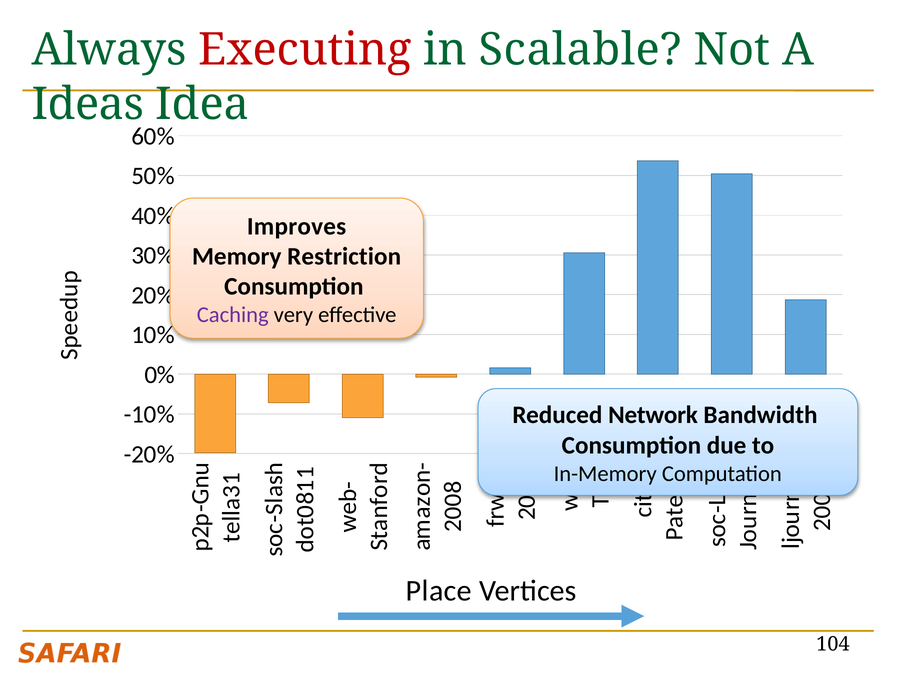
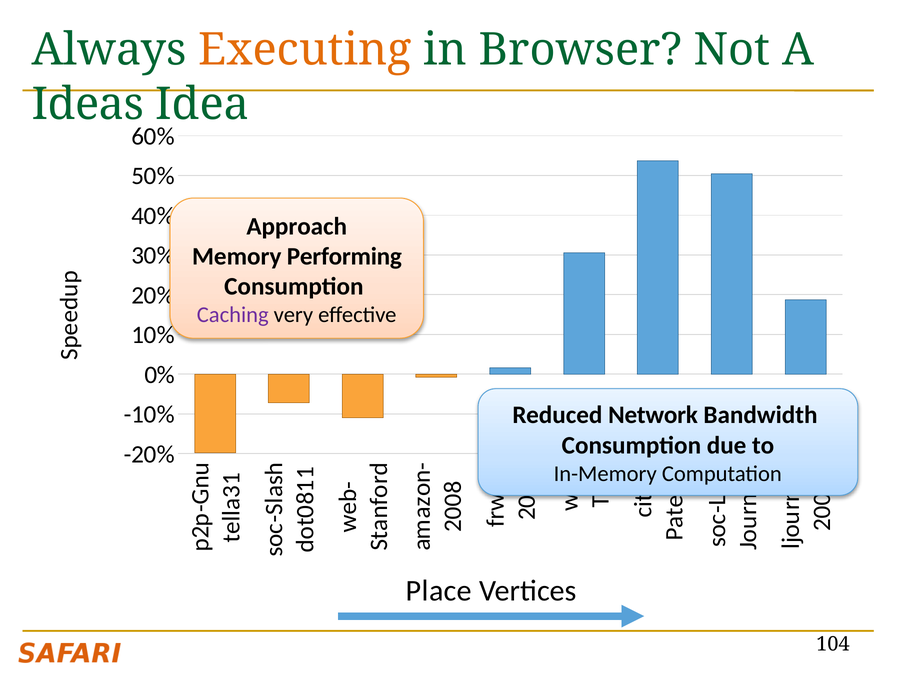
Executing colour: red -> orange (305, 50)
Scalable: Scalable -> Browser (580, 50)
Improves: Improves -> Approach (297, 226)
Restriction: Restriction -> Performing (344, 256)
